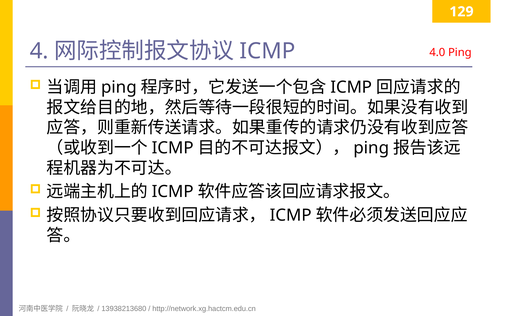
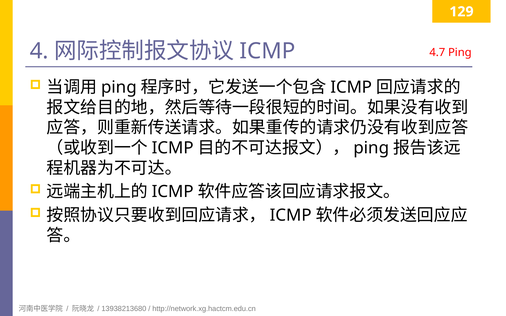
4.0: 4.0 -> 4.7 (437, 52)
